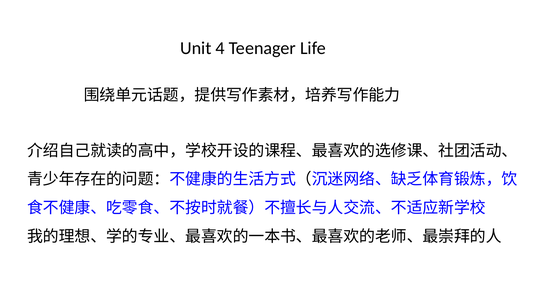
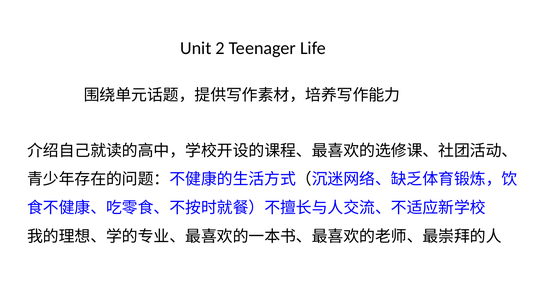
4: 4 -> 2 (220, 48)
